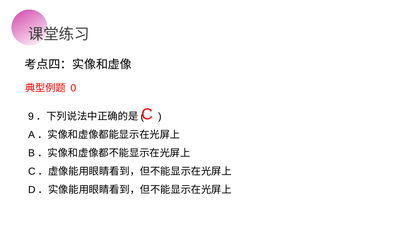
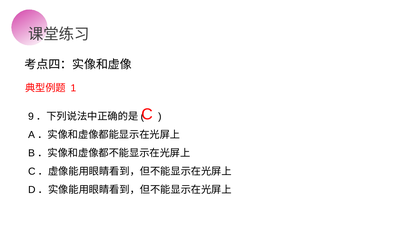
0: 0 -> 1 (73, 88)
